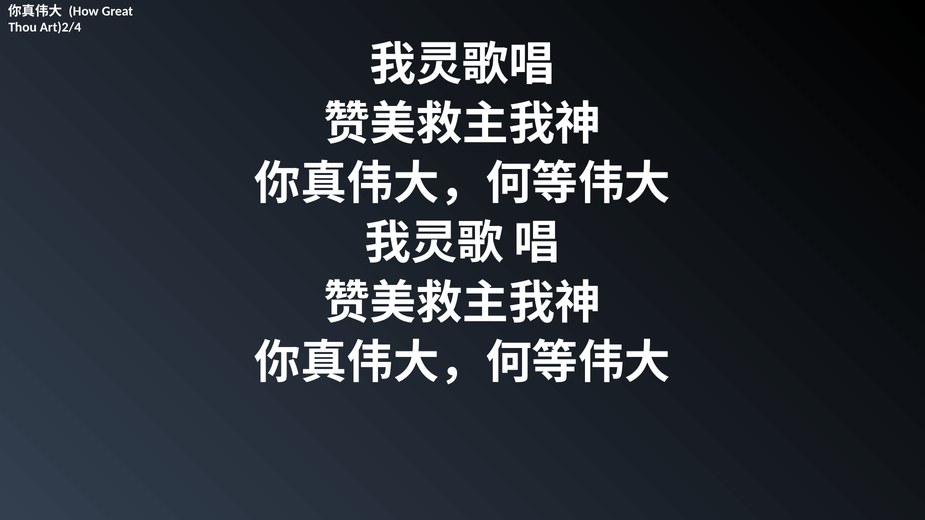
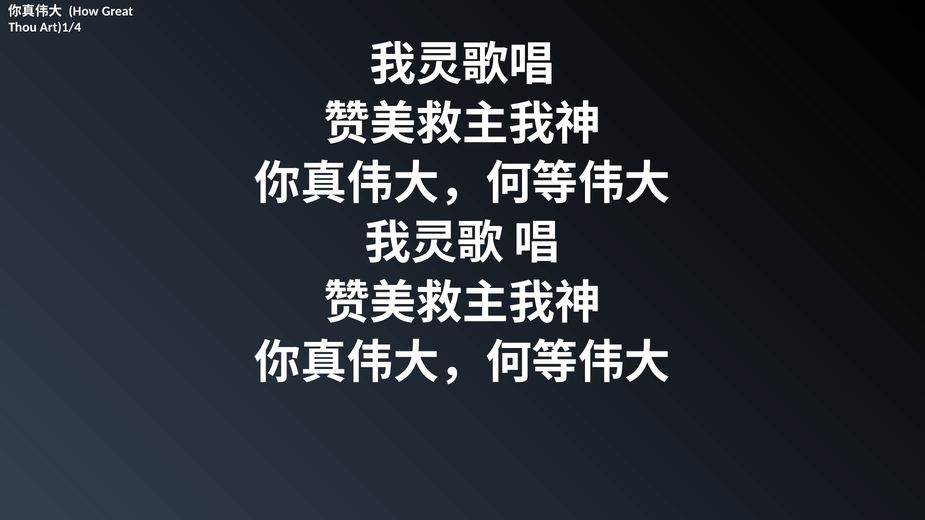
Art)2/4: Art)2/4 -> Art)1/4 (60, 28)
